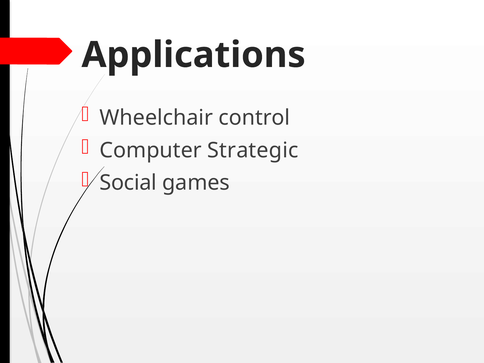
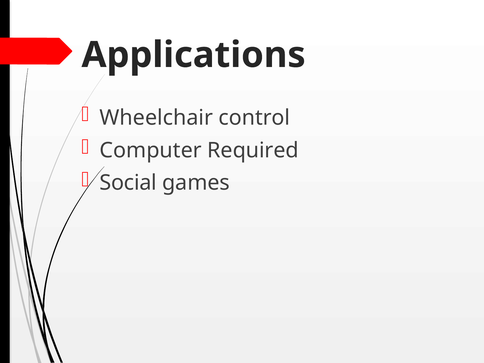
Strategic: Strategic -> Required (253, 150)
